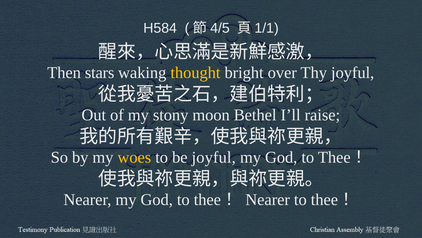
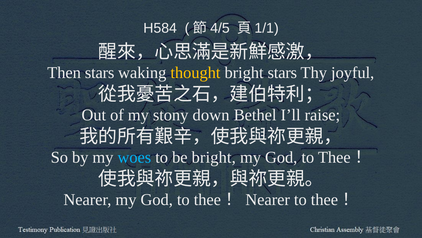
bright over: over -> stars (282, 73)
moon: moon -> down (211, 115)
woes colour: yellow -> light blue (134, 157)
be joyful: joyful -> bright (214, 157)
